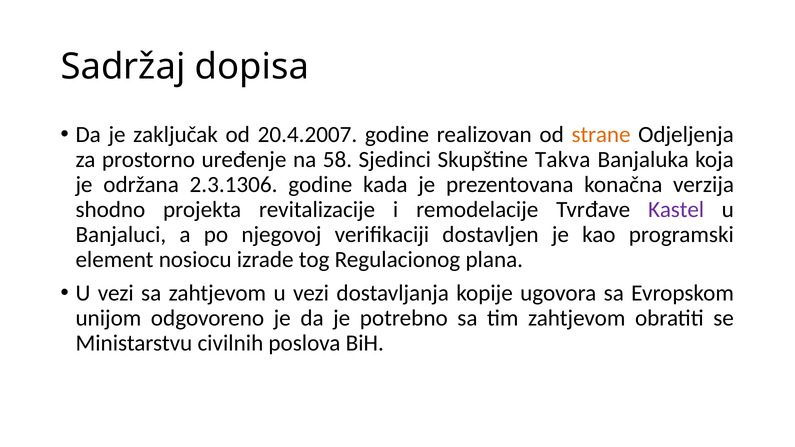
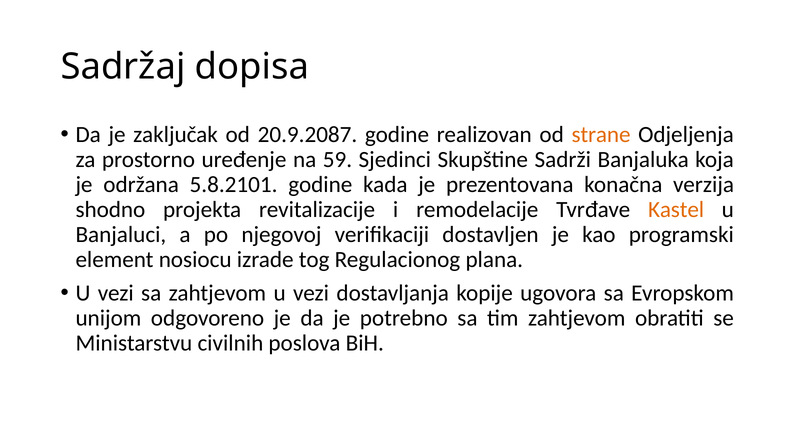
20.4.2007: 20.4.2007 -> 20.9.2087 (307, 134)
58: 58 -> 59 (337, 159)
Takva: Takva -> Sadrži (563, 159)
2.3.1306: 2.3.1306 -> 5.8.2101 (234, 185)
Kastel colour: purple -> orange (676, 210)
